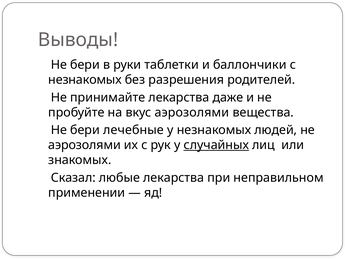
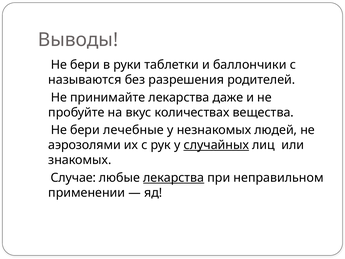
незнакомых: незнакомых -> называются (85, 80)
вкус аэрозолями: аэрозолями -> количествах (192, 112)
Сказал: Сказал -> Случае (73, 178)
лекарства underline: none -> present (174, 178)
